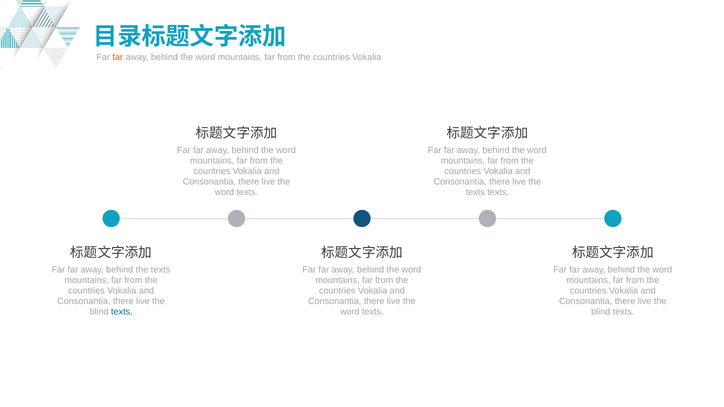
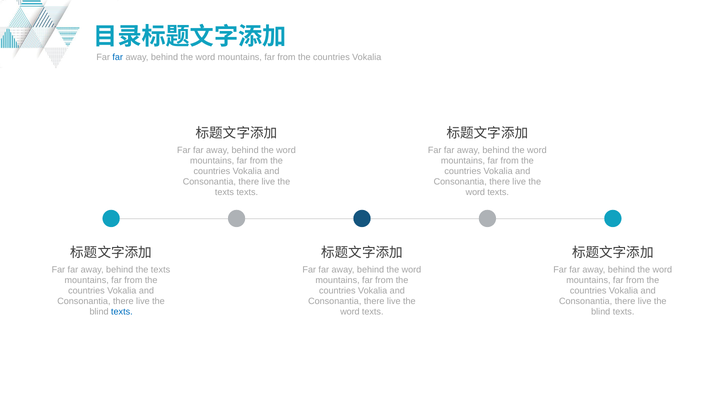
far colour: orange -> blue (118, 57)
word: word -> texts (224, 192)
texts: texts -> word (475, 192)
